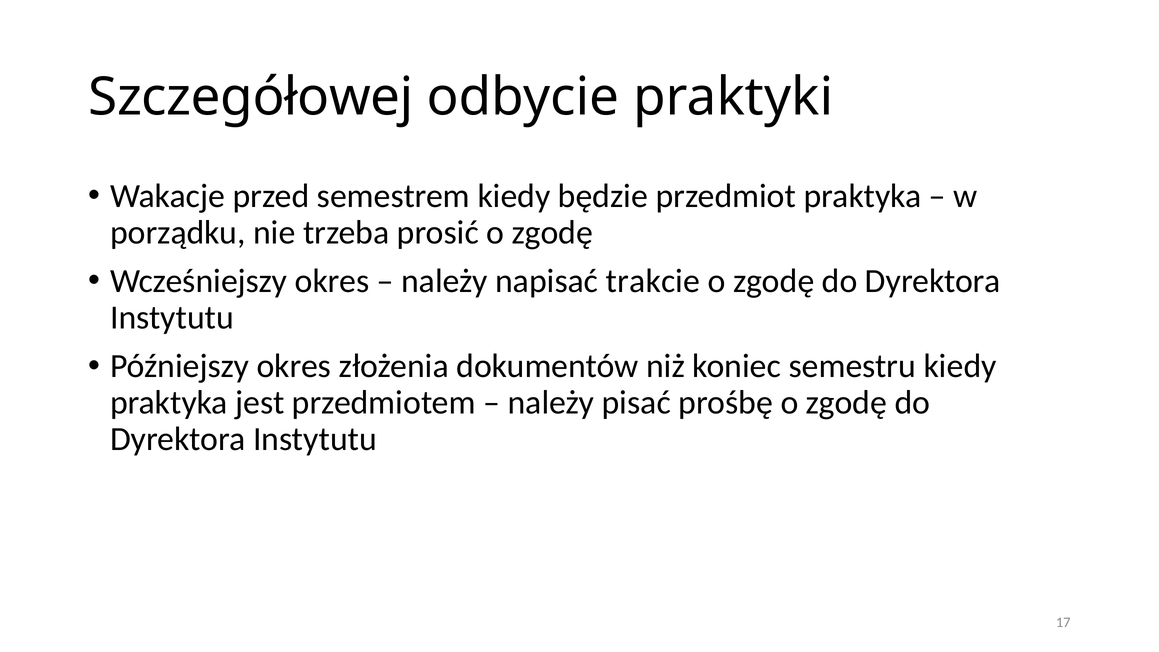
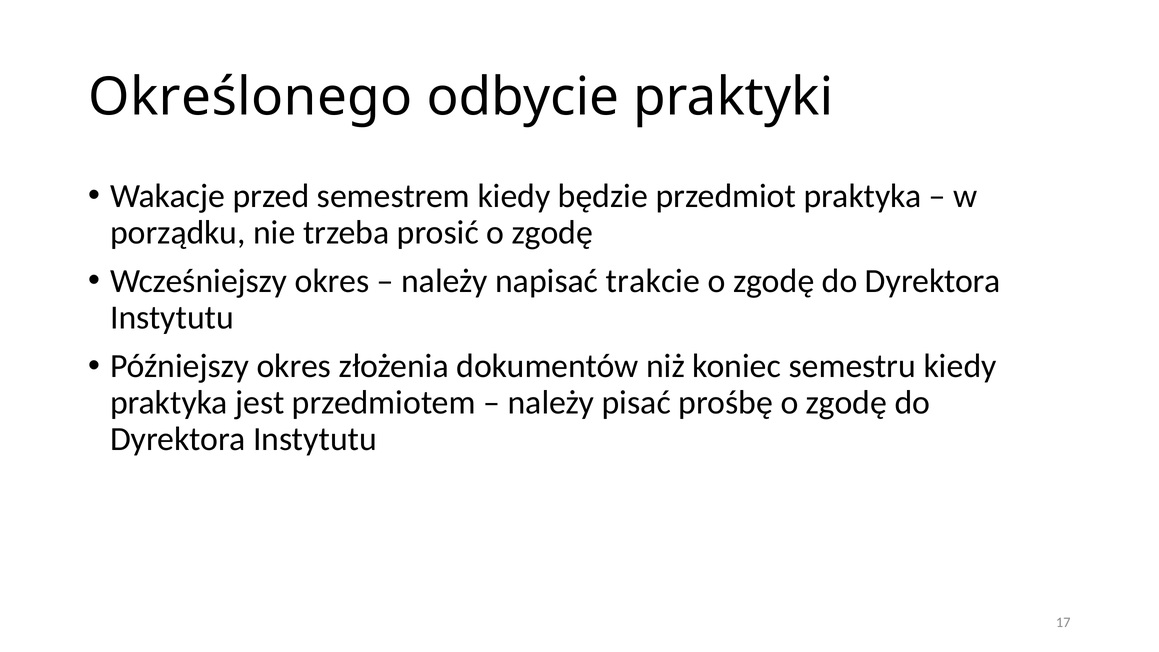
Szczegółowej: Szczegółowej -> Określonego (250, 97)
